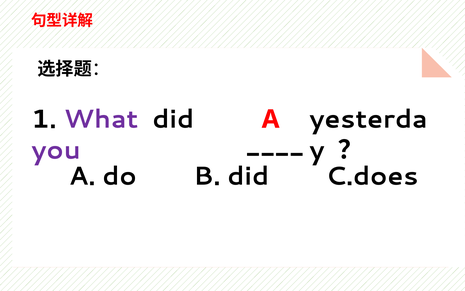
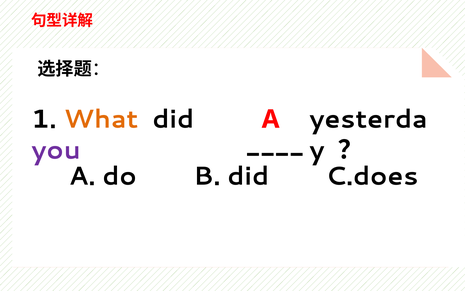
What colour: purple -> orange (101, 119)
